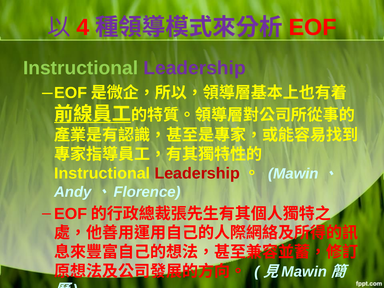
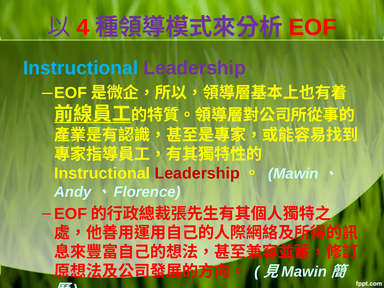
Instructional colour: light green -> light blue (81, 68)
